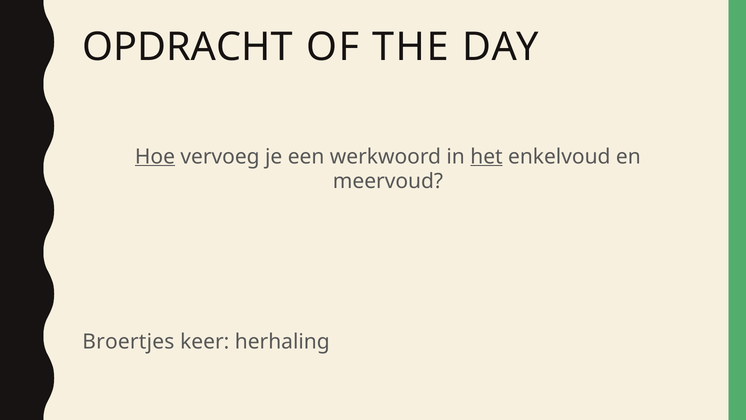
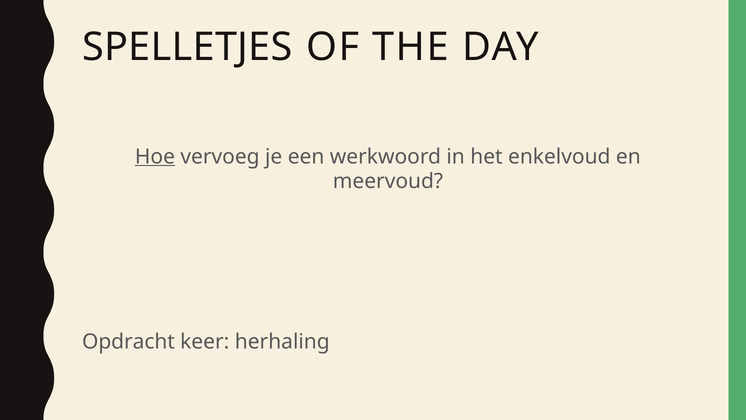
OPDRACHT: OPDRACHT -> SPELLETJES (187, 47)
het underline: present -> none (486, 156)
Broertjes: Broertjes -> Opdracht (128, 342)
